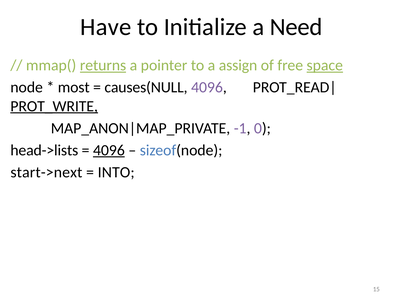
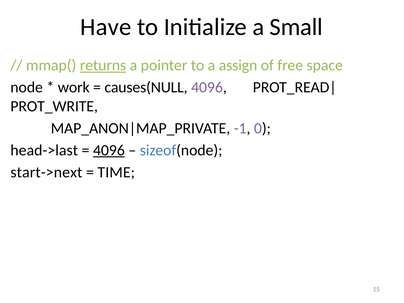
Need: Need -> Small (296, 27)
space underline: present -> none (325, 65)
most: most -> work (74, 87)
PROT_WRITE underline: present -> none (54, 106)
head->lists: head->lists -> head->last (44, 150)
INTO: INTO -> TIME (116, 172)
